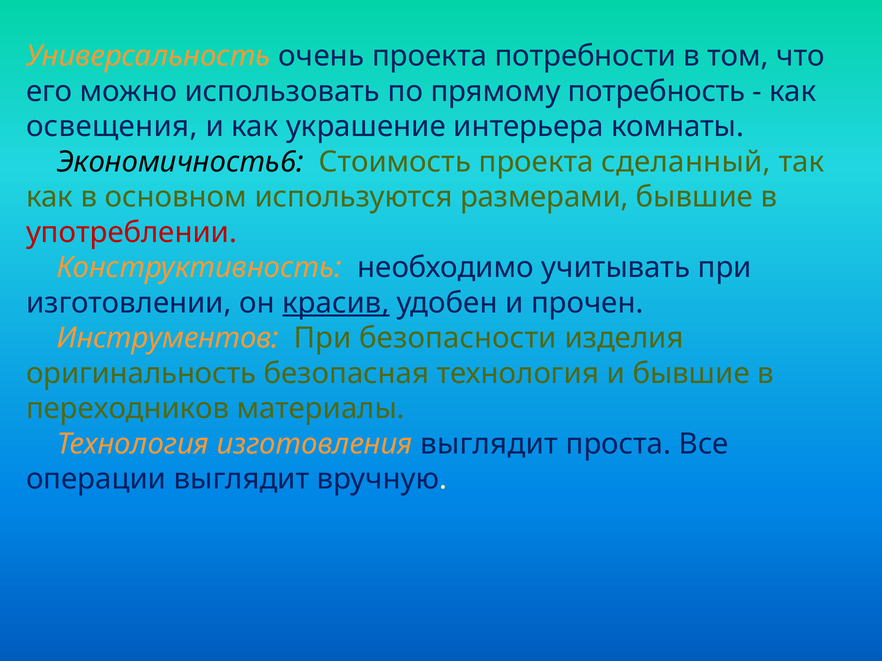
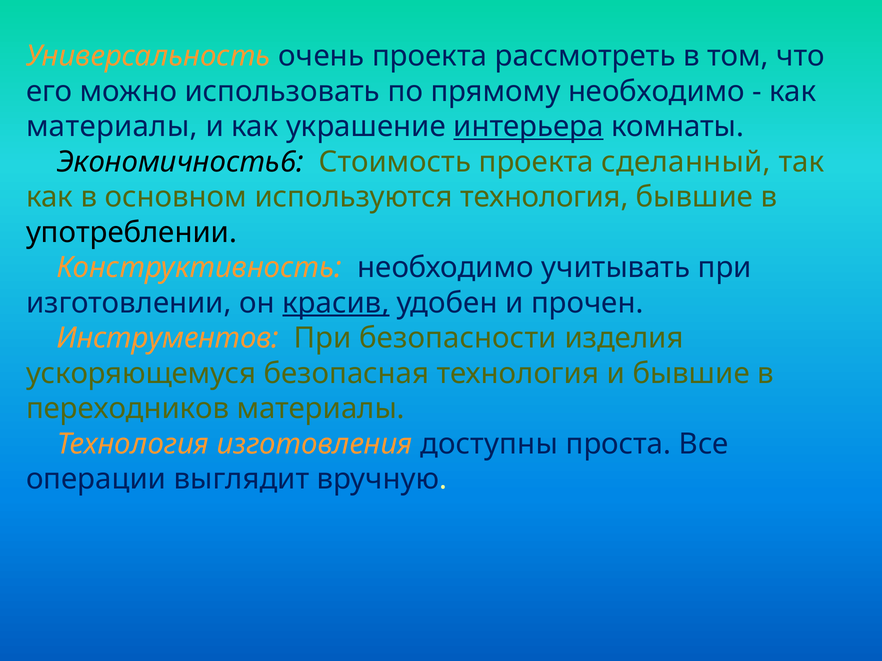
потребности: потребности -> рассмотреть (585, 56)
прямому потребность: потребность -> необходимо (656, 91)
освещения: освещения -> материалы (112, 127)
интерьера underline: none -> present (528, 127)
используются размерами: размерами -> технология (544, 197)
употреблении colour: red -> black (131, 232)
оригинальность: оригинальность -> ускоряющемуся (141, 374)
изготовления выглядит: выглядит -> доступны (489, 444)
